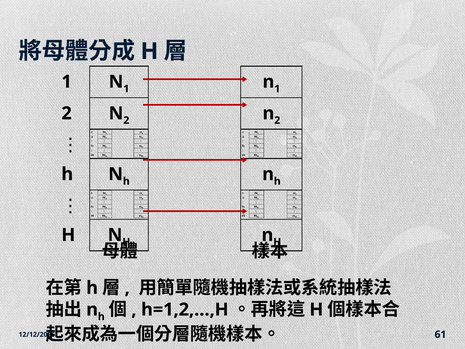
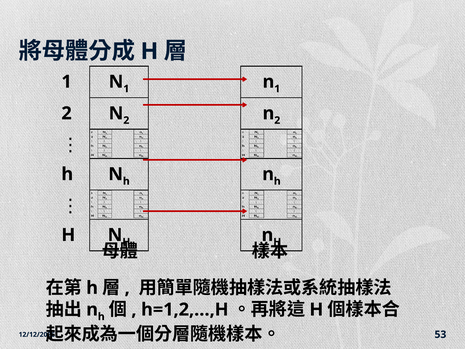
61: 61 -> 53 (440, 334)
